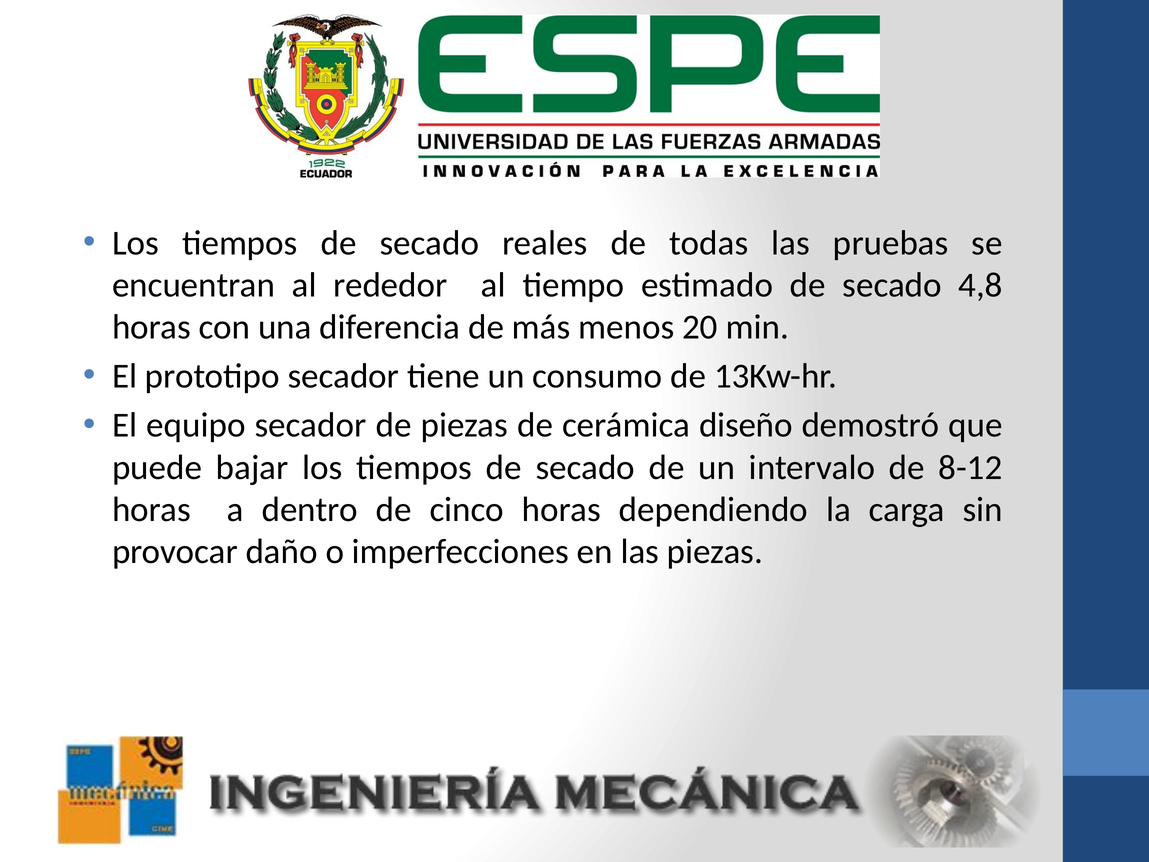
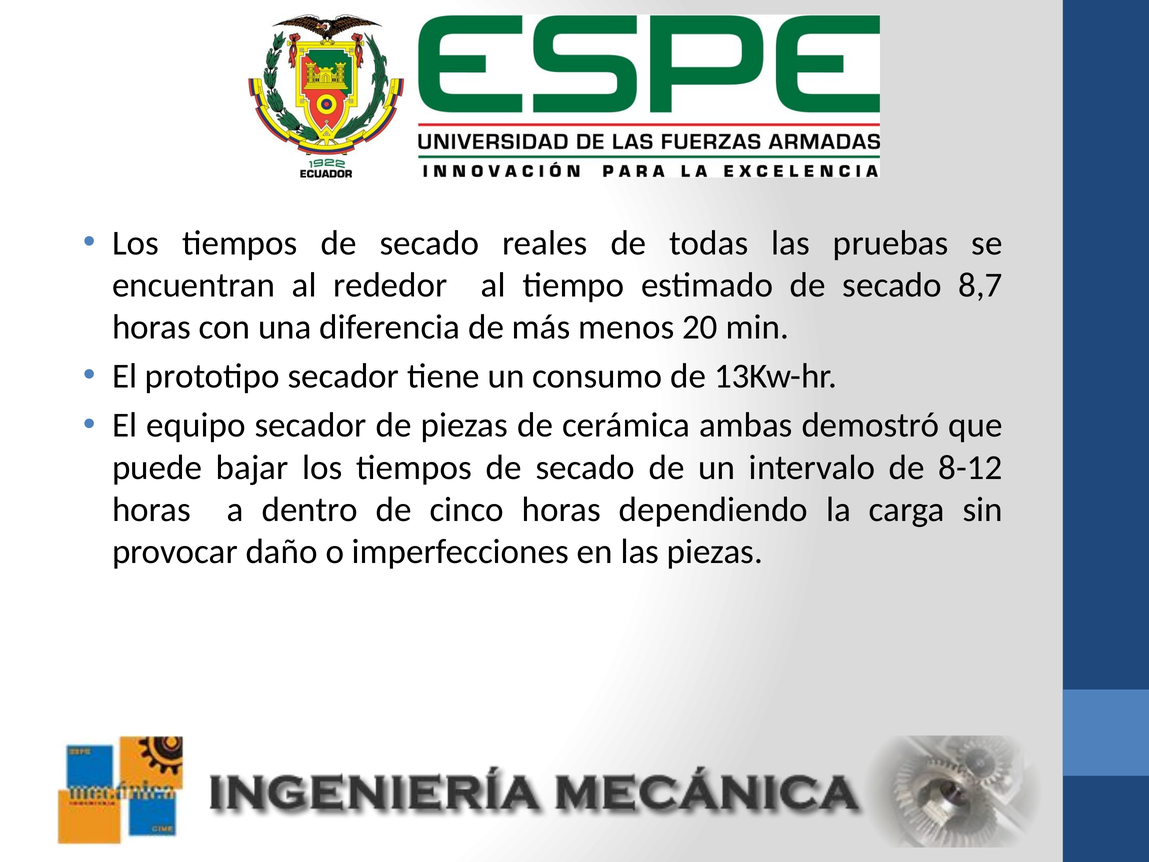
4,8: 4,8 -> 8,7 (981, 285)
diseño: diseño -> ambas (746, 425)
